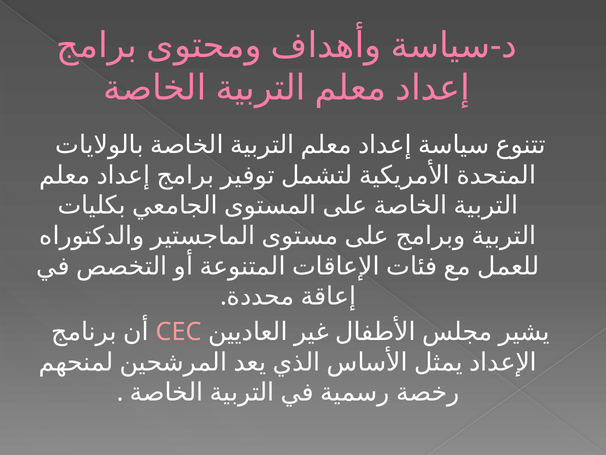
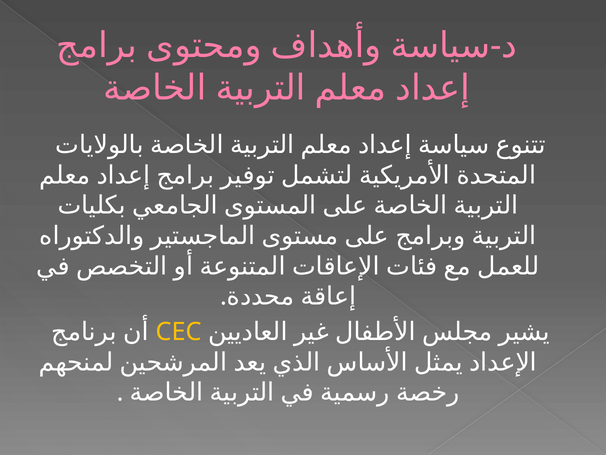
CEC colour: pink -> yellow (179, 332)
